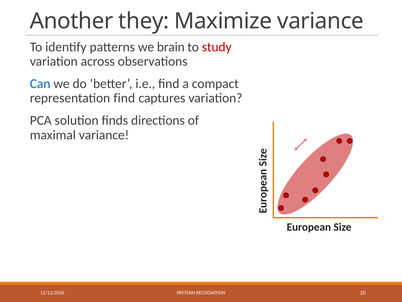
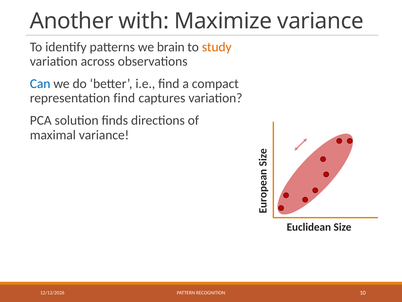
they: they -> with (144, 21)
study colour: red -> orange (217, 47)
European: European -> Euclidean (309, 227)
